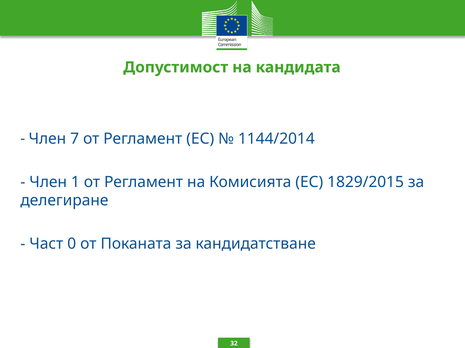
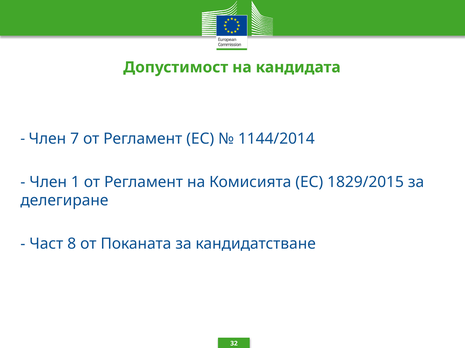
0: 0 -> 8 (72, 244)
